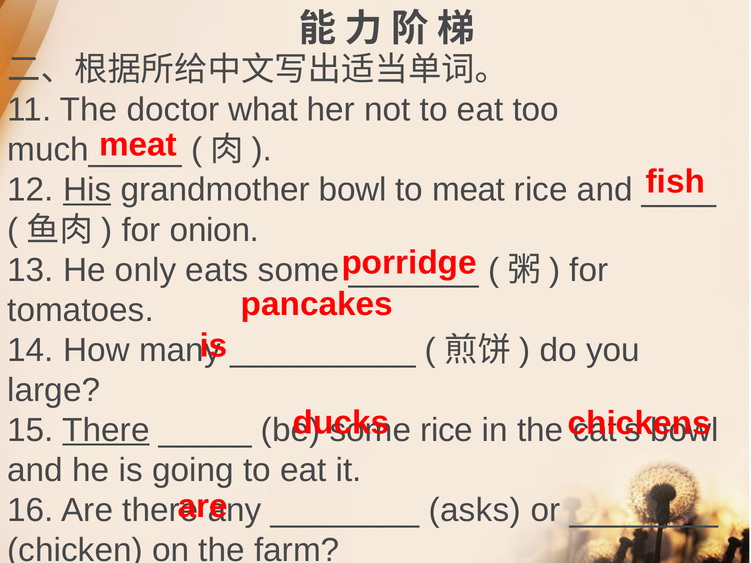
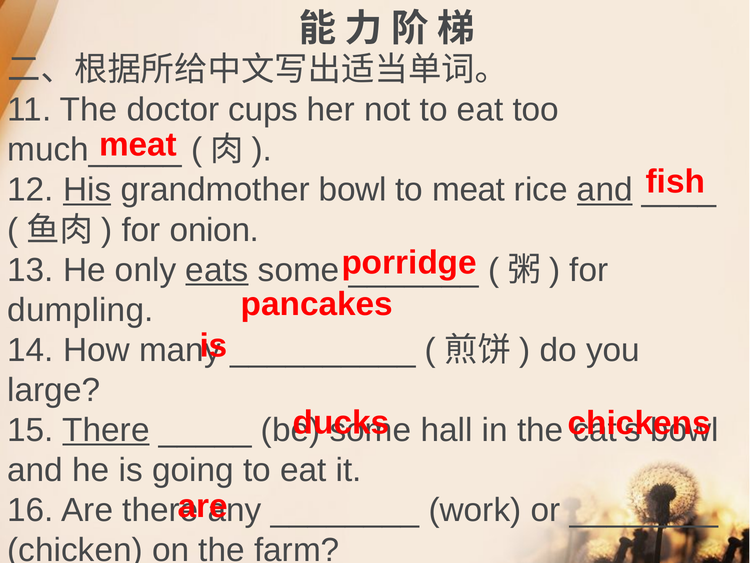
what: what -> cups (263, 110)
and underline: none -> present (605, 190)
eats underline: none -> present (217, 270)
tomatoes: tomatoes -> dumpling (81, 310)
rice: rice -> hall (446, 430)
asks: asks -> work (475, 511)
